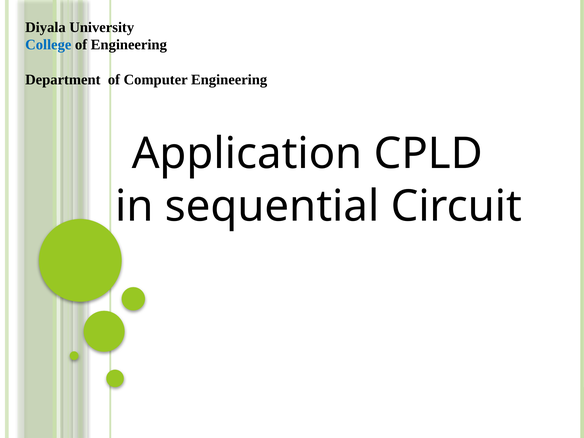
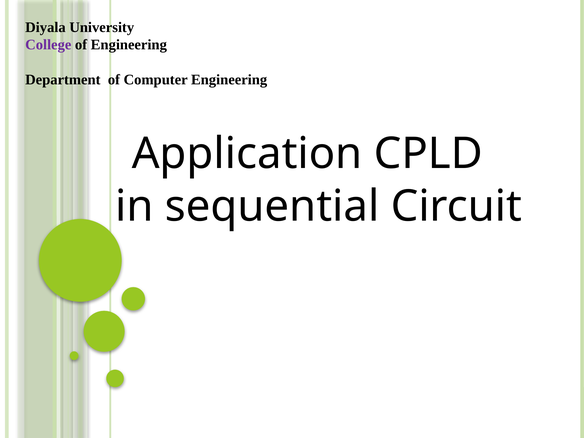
College colour: blue -> purple (48, 45)
